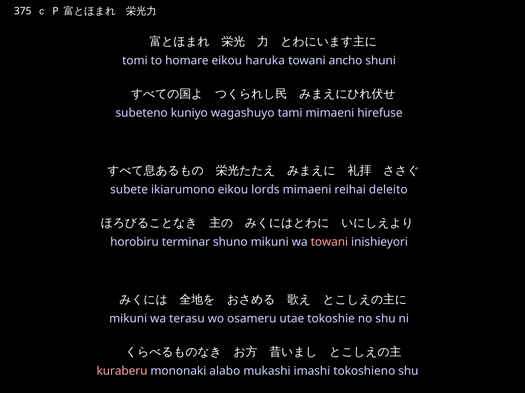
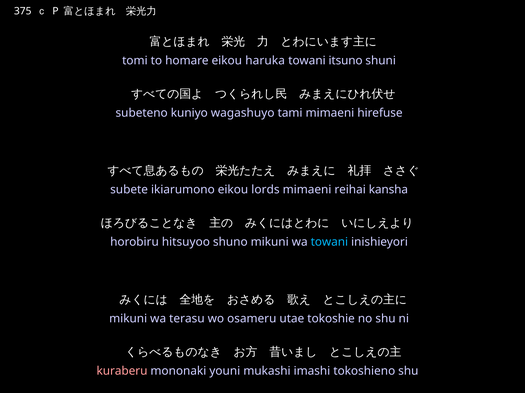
ancho: ancho -> itsuno (346, 61)
deleito: deleito -> kansha (388, 190)
terminar: terminar -> hitsuyoo (186, 242)
towani colour: pink -> light blue (329, 242)
alabo: alabo -> youni (225, 372)
